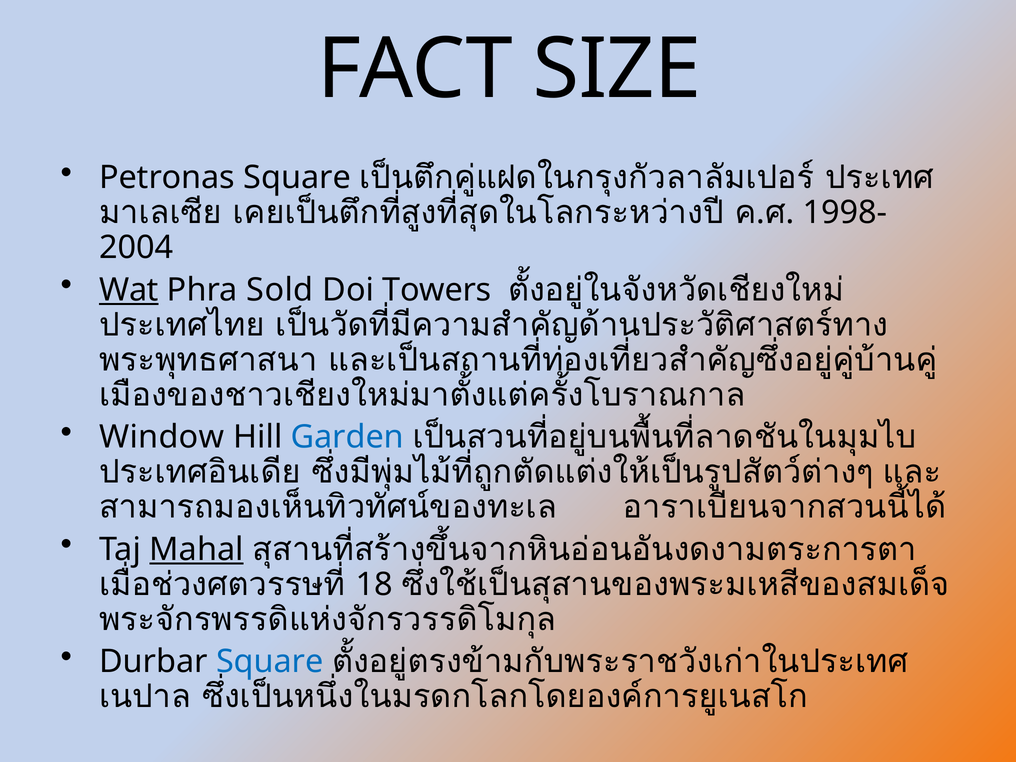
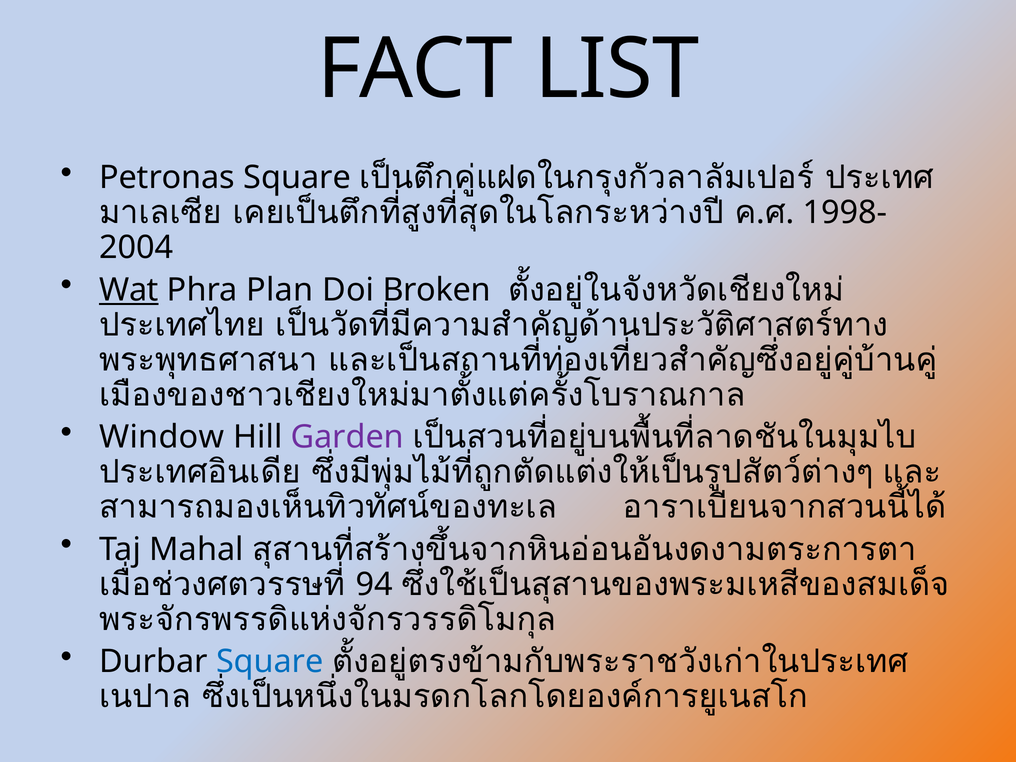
SIZE: SIZE -> LIST (617, 69)
Sold: Sold -> Plan (280, 290)
Towers: Towers -> Broken (437, 290)
Garden colour: blue -> purple (347, 437)
Mahal underline: present -> none (197, 549)
18: 18 -> 94 (374, 584)
